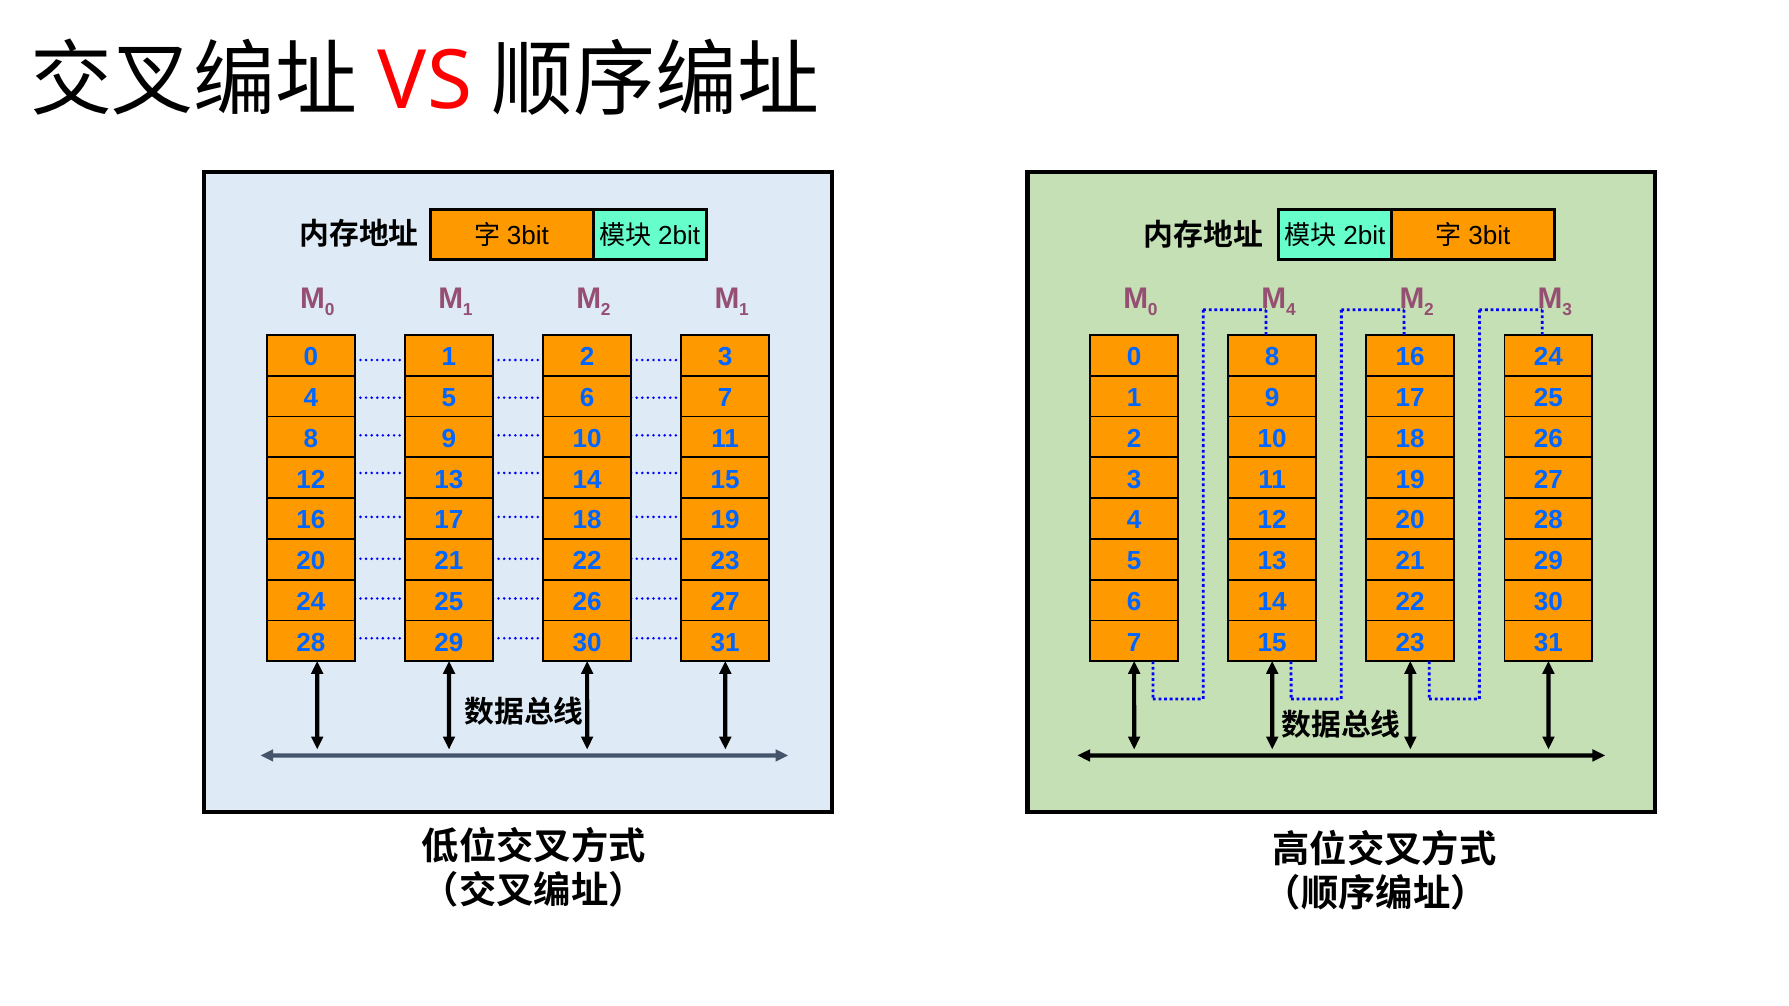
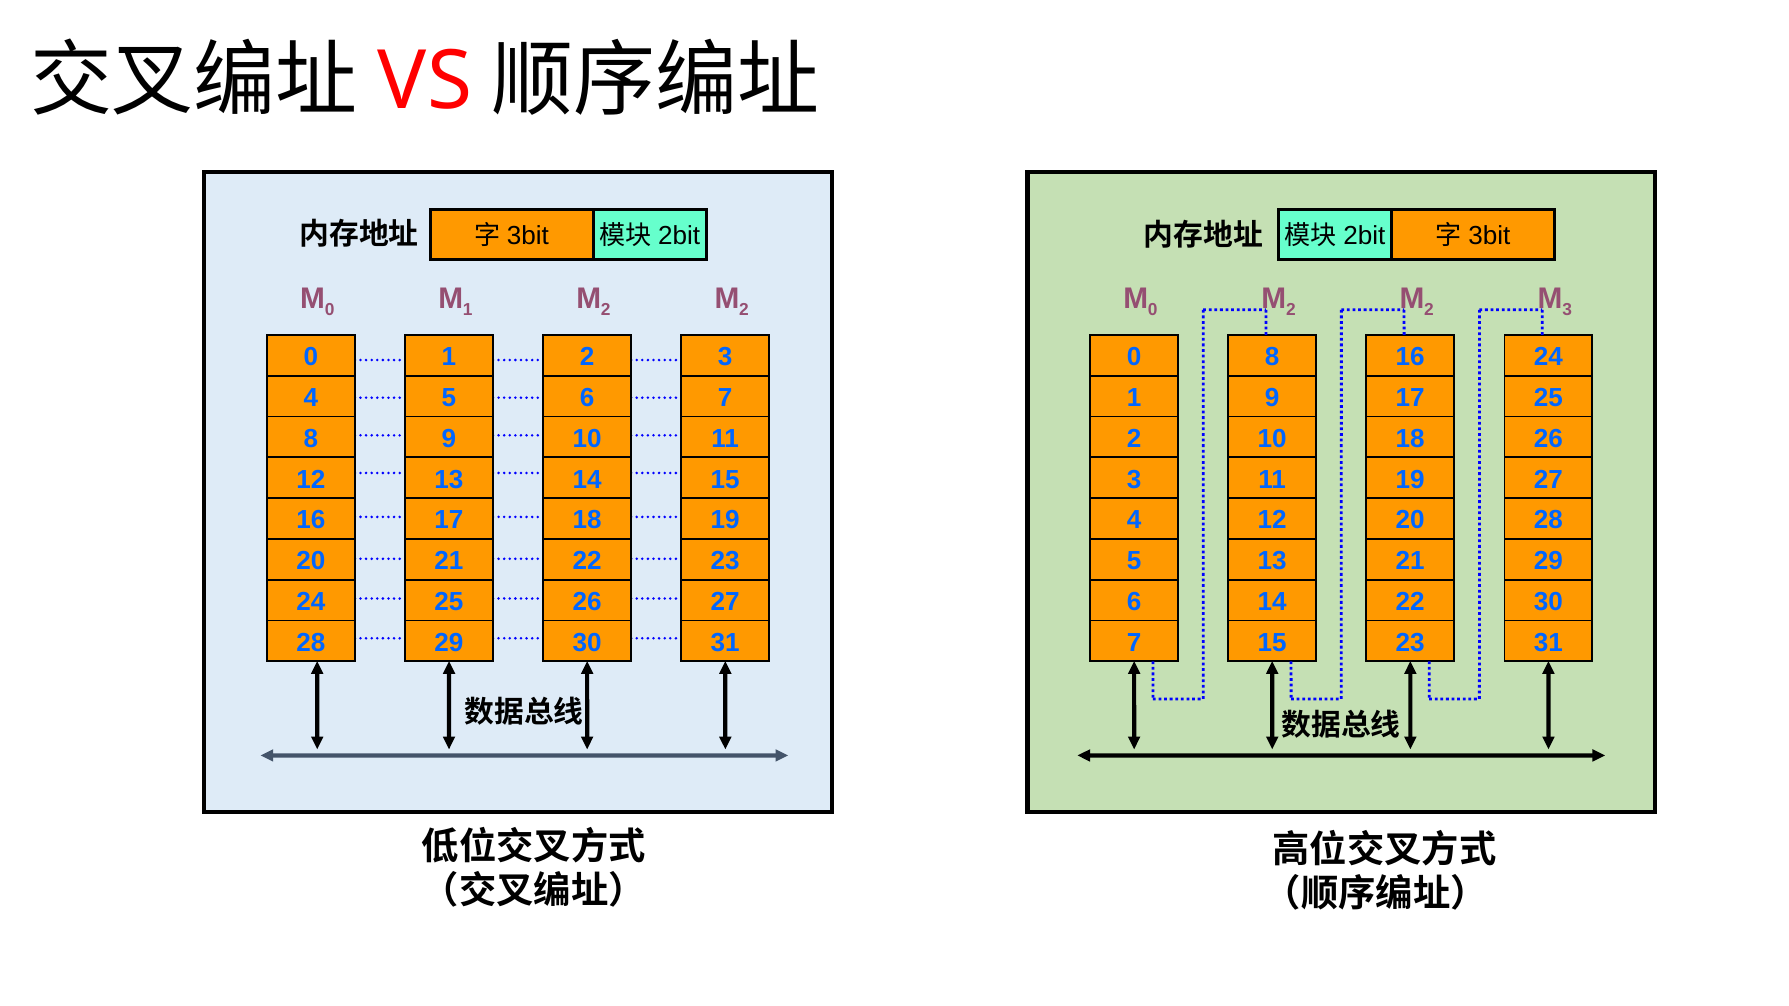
1: 1 -> 2 (744, 310)
4: 4 -> 2 (1291, 310)
